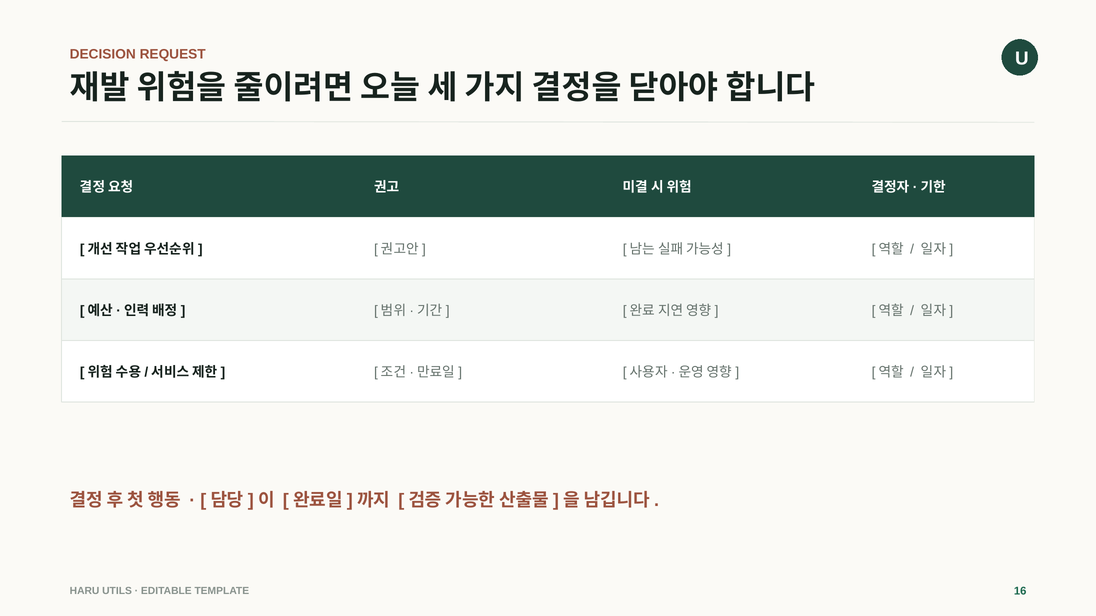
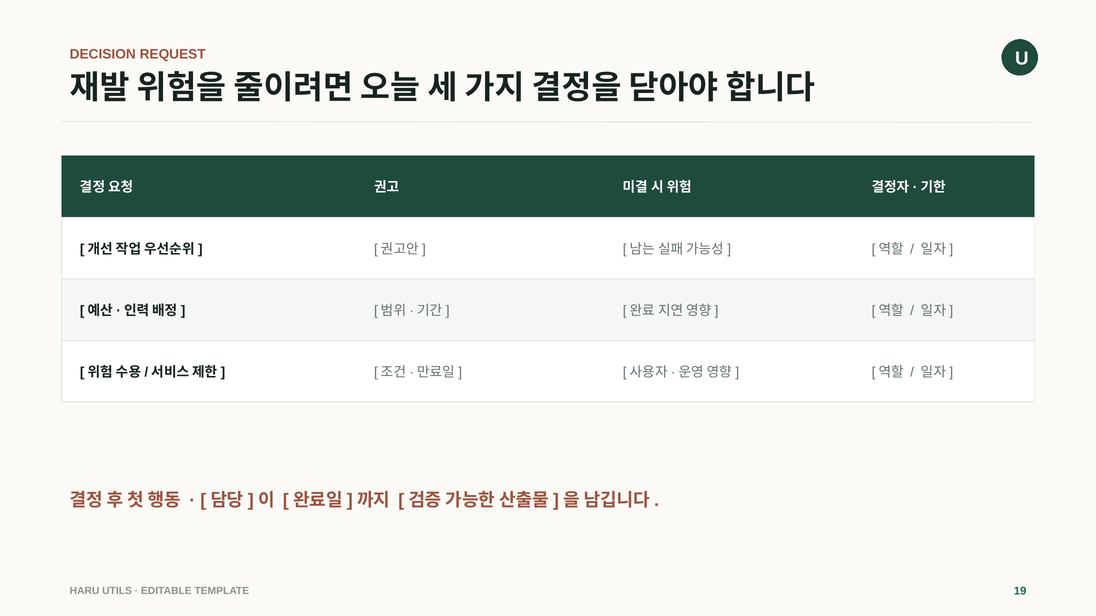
16: 16 -> 19 (1020, 592)
